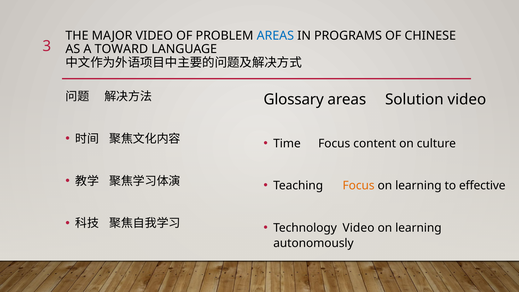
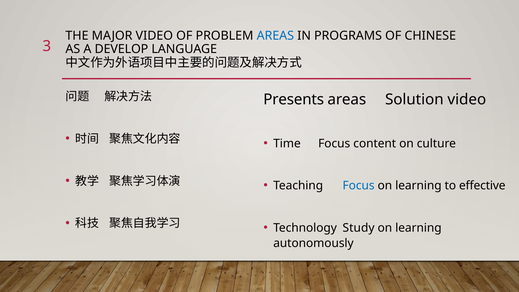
TOWARD: TOWARD -> DEVELOP (121, 49)
Glossary: Glossary -> Presents (294, 99)
Focus colour: orange -> blue (359, 186)
Technology Video: Video -> Study (359, 228)
